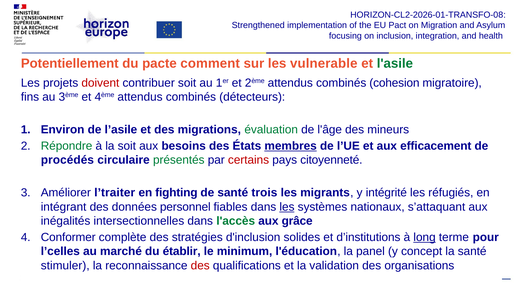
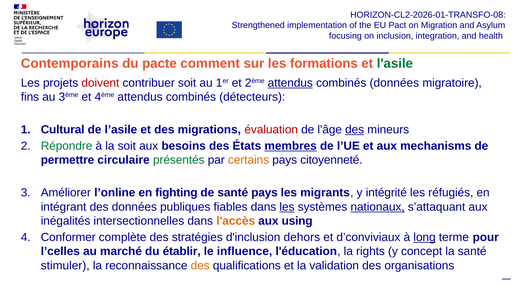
Potentiellement: Potentiellement -> Contemporains (70, 63)
vulnerable: vulnerable -> formations (324, 63)
attendus underline: none -> present (290, 83)
combinés cohesion: cohesion -> données (394, 83)
Environ: Environ -> Cultural (63, 130)
évaluation colour: green -> red (271, 130)
des underline: none -> present (355, 130)
efficacement: efficacement -> mechanisms (436, 146)
procédés: procédés -> permettre (68, 160)
certains colour: red -> orange (249, 160)
l’traiter: l’traiter -> l’online (115, 193)
santé trois: trois -> pays (265, 193)
personnel: personnel -> publiques (185, 207)
nationaux underline: none -> present (378, 207)
l'accès colour: green -> orange (236, 221)
grâce: grâce -> using (297, 221)
solides: solides -> dehors (302, 237)
d’institutions: d’institutions -> d’conviviaux (368, 237)
minimum: minimum -> influence (245, 252)
panel: panel -> rights (370, 252)
des colour: red -> orange (200, 266)
